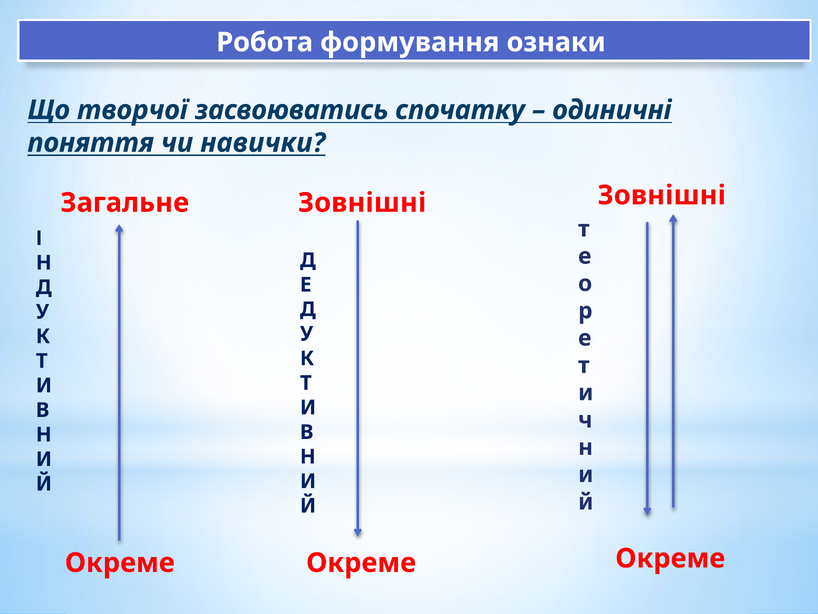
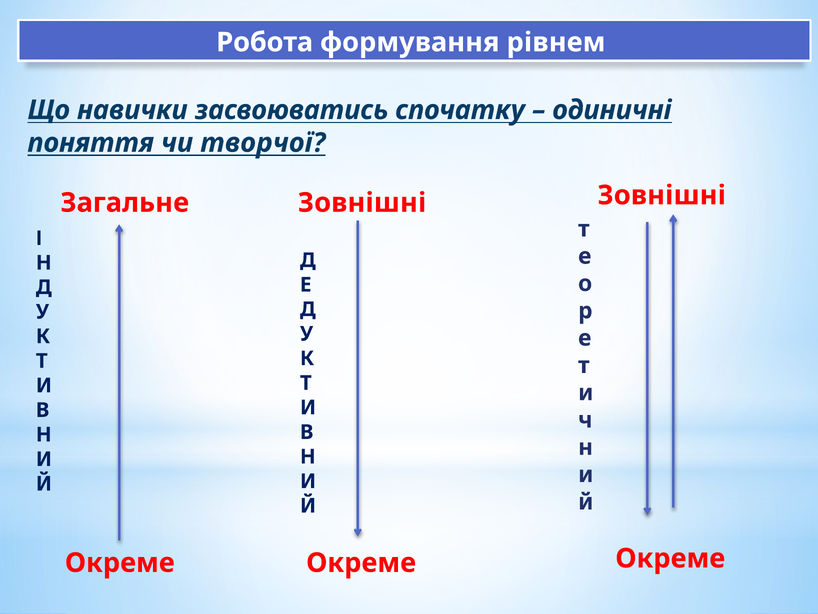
ознаки: ознаки -> рівнем (556, 42)
творчої: творчої -> навички (132, 110)
навички: навички -> творчої (263, 143)
